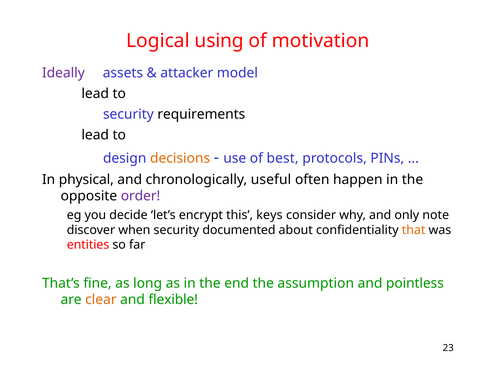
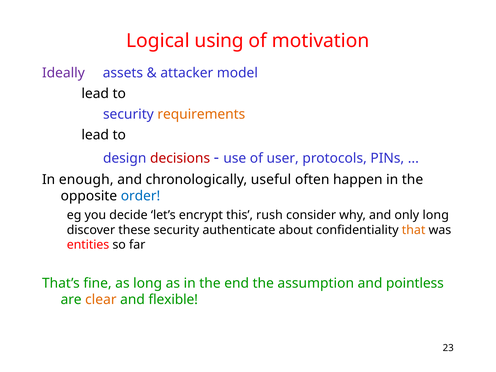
requirements colour: black -> orange (201, 114)
decisions colour: orange -> red (180, 158)
best: best -> user (283, 158)
physical: physical -> enough (86, 180)
order colour: purple -> blue (141, 196)
keys: keys -> rush (269, 215)
only note: note -> long (436, 215)
when: when -> these (134, 230)
documented: documented -> authenticate (239, 230)
